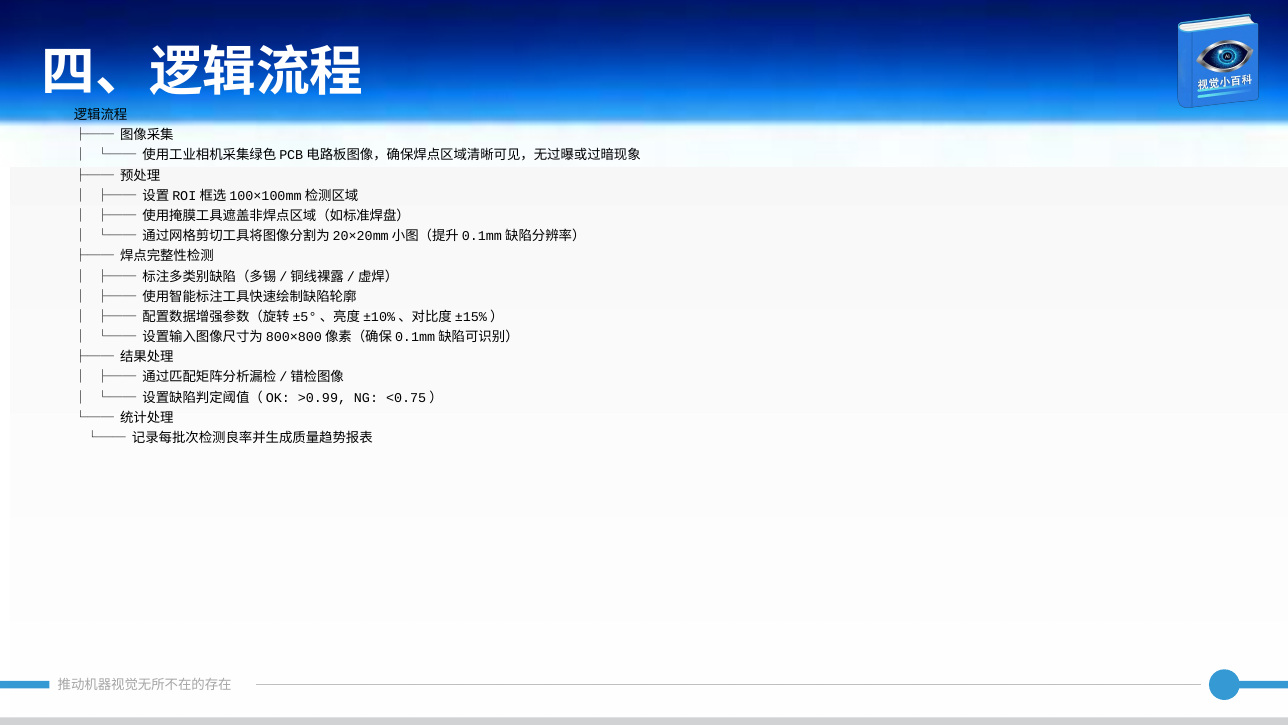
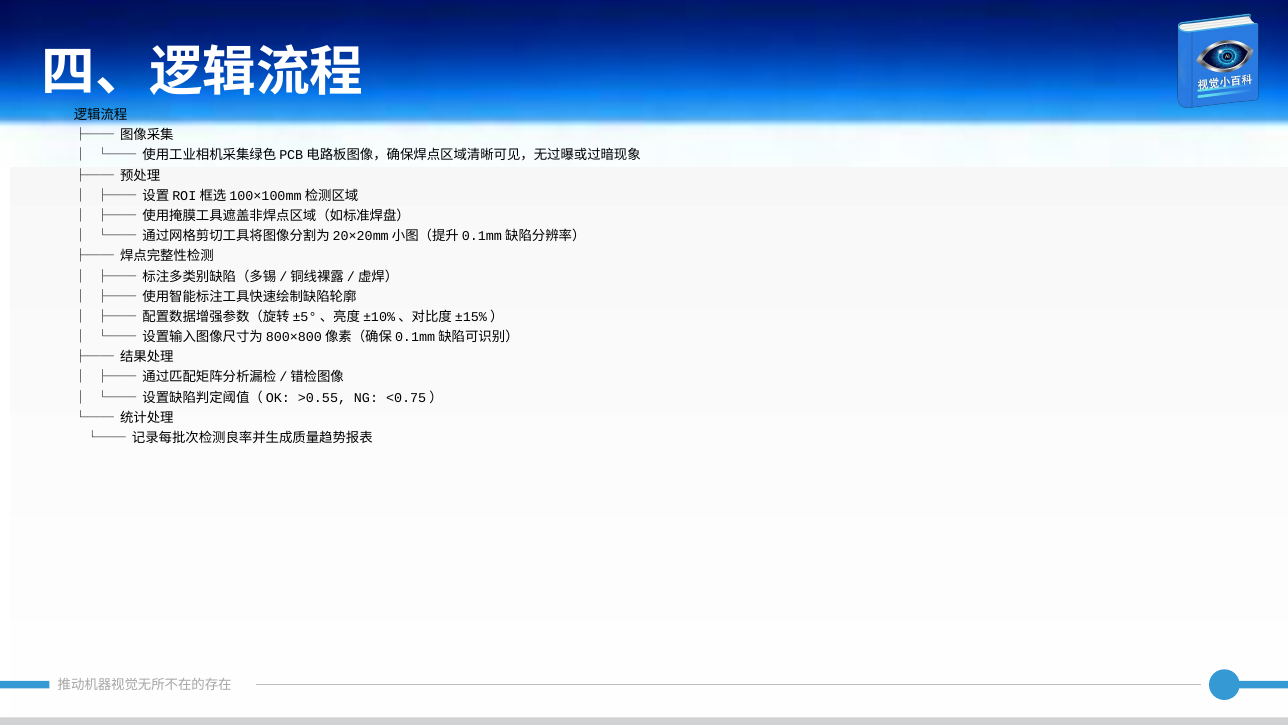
>0.99: >0.99 -> >0.55 (322, 397)
